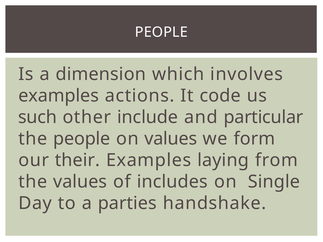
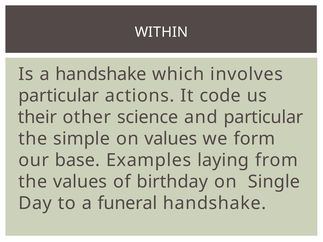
PEOPLE: PEOPLE -> WITHIN (161, 32)
a dimension: dimension -> handshake (101, 74)
examples: examples -> particular (59, 96)
such: such -> their (37, 117)
include: include -> science (148, 117)
the people: people -> simple (82, 139)
their: their -> base (77, 160)
includes: includes -> birthday (172, 182)
parties: parties -> funeral (127, 204)
